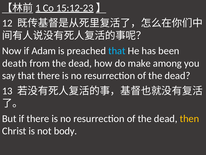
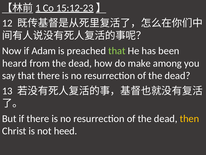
that colour: light blue -> light green (117, 51)
death: death -> heard (15, 63)
body: body -> heed (65, 131)
